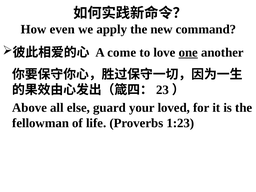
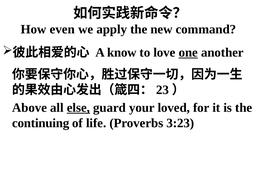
come: come -> know (122, 53)
else underline: none -> present (78, 108)
fellowman: fellowman -> continuing (41, 123)
1:23: 1:23 -> 3:23 (180, 123)
